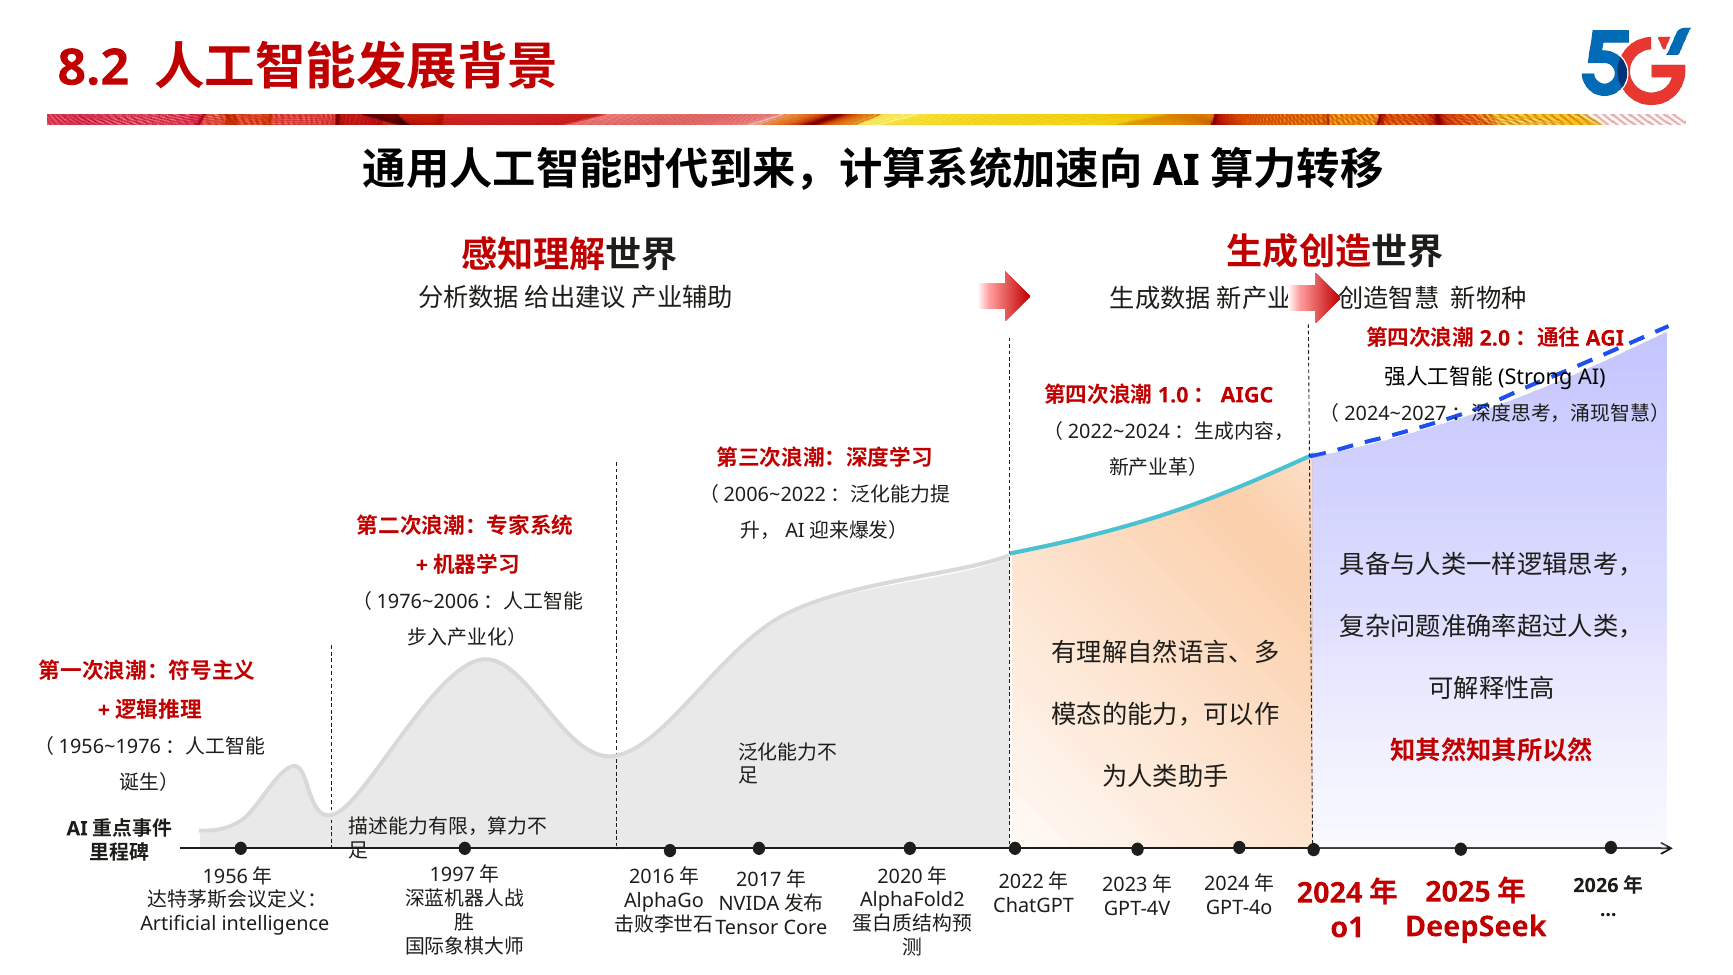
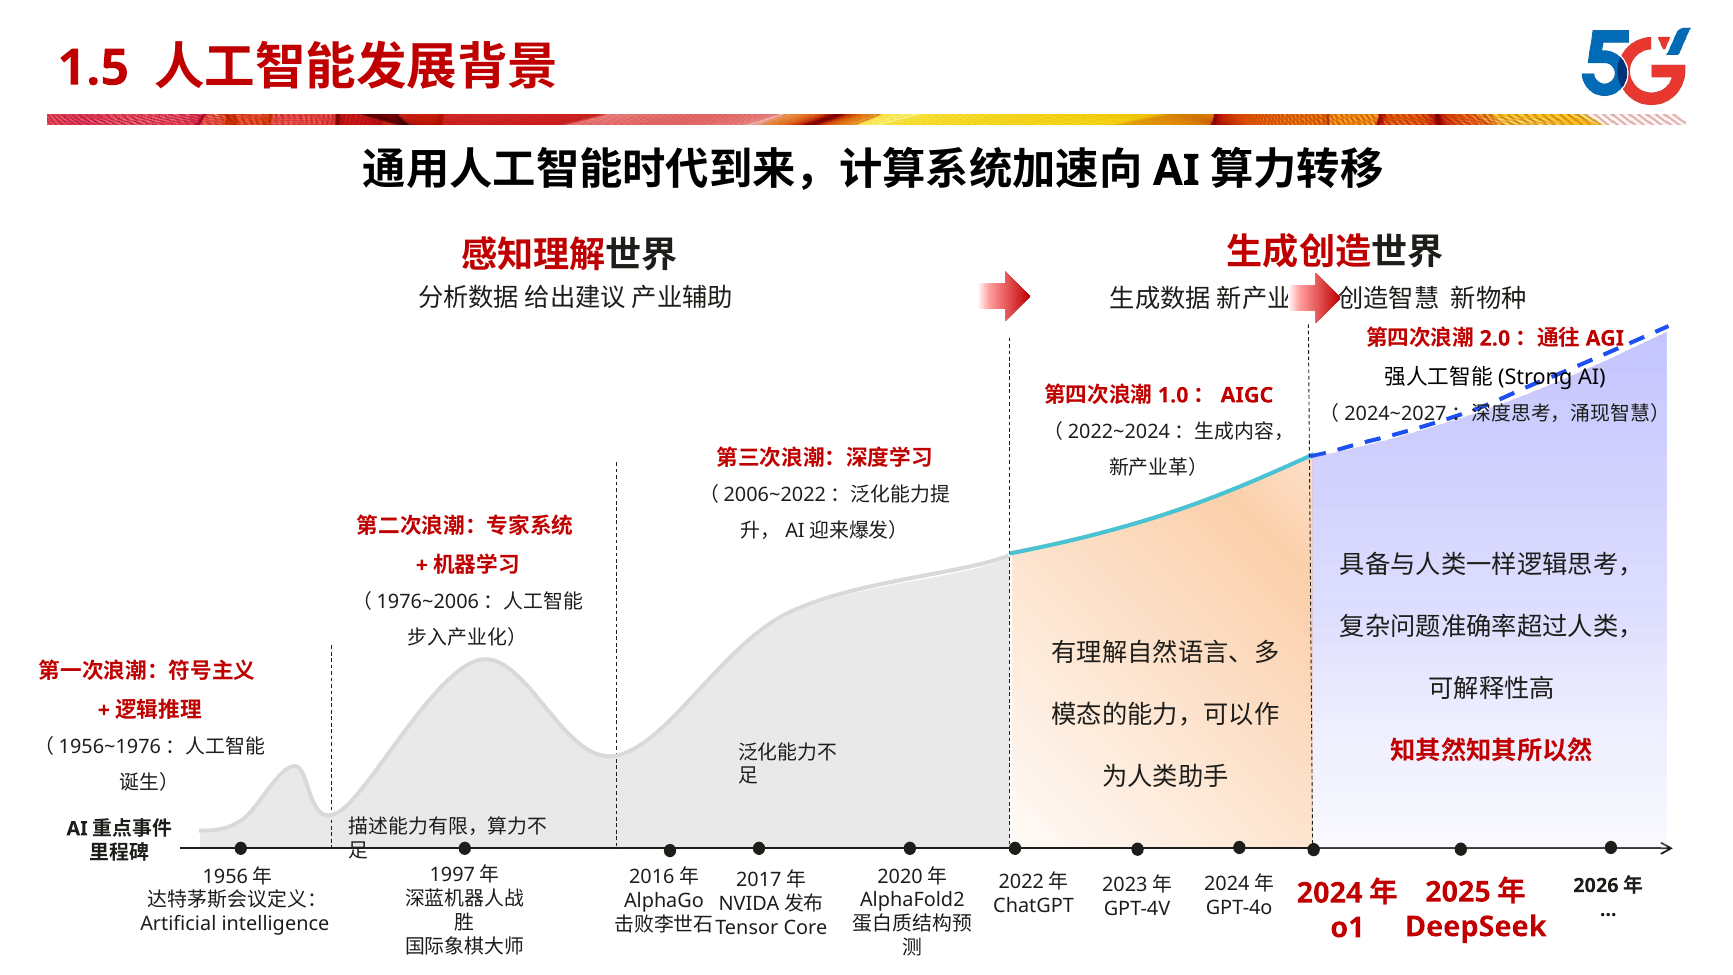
8.2: 8.2 -> 1.5 (93, 68)
